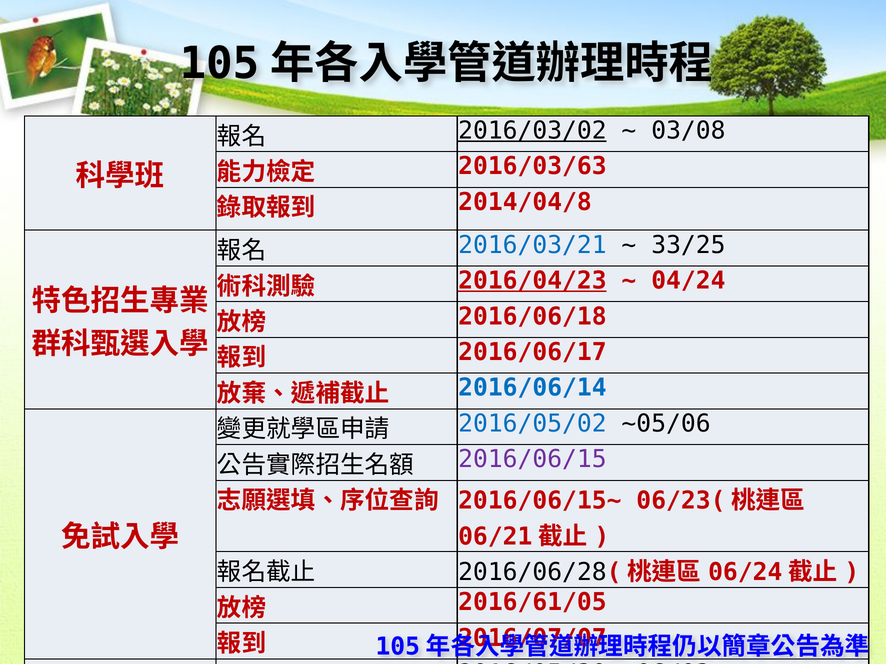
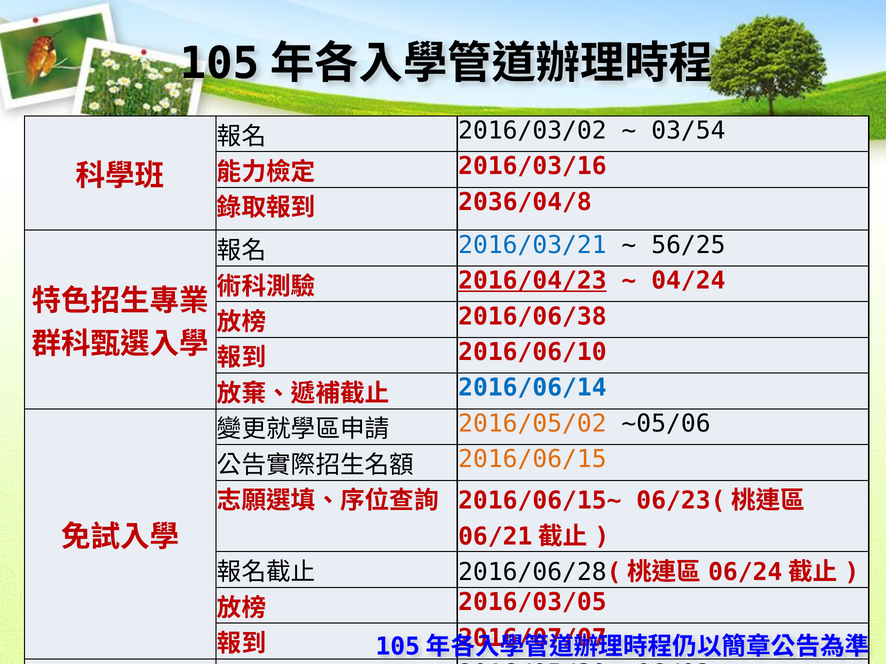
2016/03/02 underline: present -> none (532, 131)
03/08: 03/08 -> 03/54 (688, 131)
2016/03/63: 2016/03/63 -> 2016/03/16 (532, 166)
2014/04/8: 2014/04/8 -> 2036/04/8 (525, 202)
33/25: 33/25 -> 56/25 (688, 245)
2016/06/18: 2016/06/18 -> 2016/06/38 (532, 317)
2016/06/17: 2016/06/17 -> 2016/06/10 (532, 352)
2016/05/02 colour: blue -> orange (532, 424)
2016/06/15 colour: purple -> orange (532, 460)
2016/61/05: 2016/61/05 -> 2016/03/05 (532, 603)
